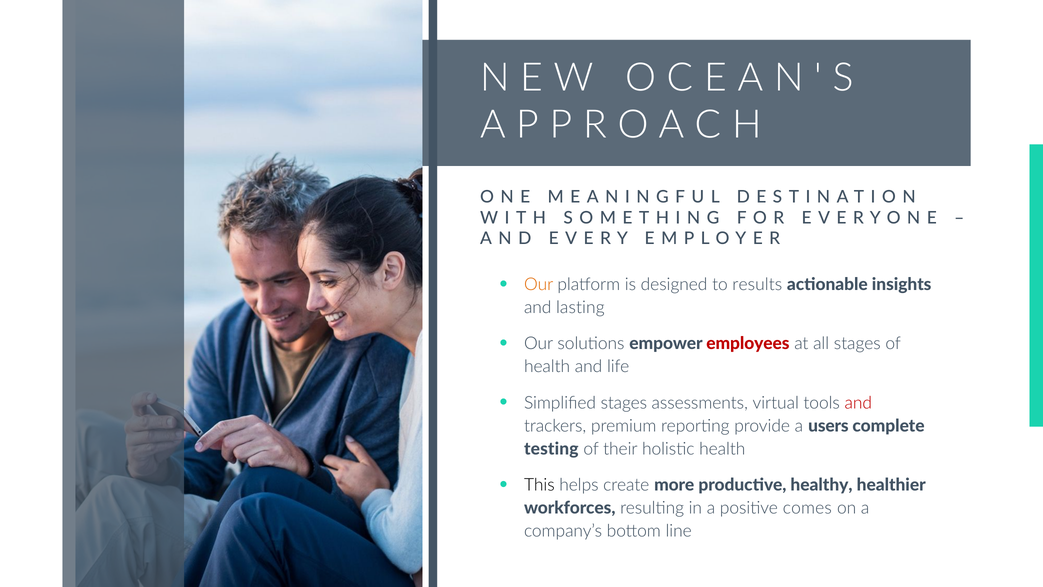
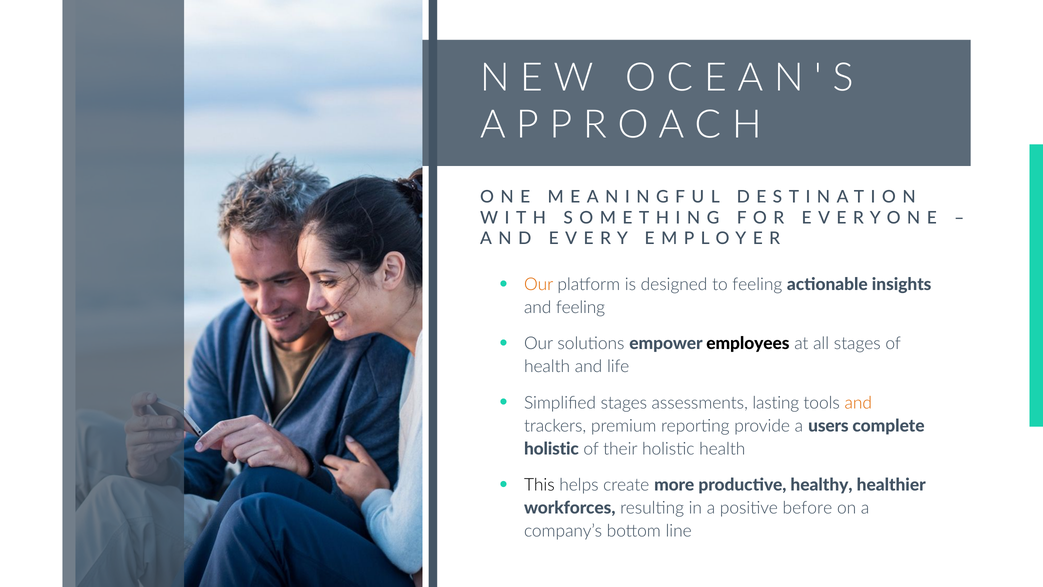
to results: results -> feeling (757, 284)
and lasting: lasting -> feeling (580, 307)
employees colour: red -> black (748, 343)
virtual: virtual -> lasting (776, 403)
and colour: red -> orange (858, 403)
testing: testing -> holistic (551, 449)
comes: comes -> before (807, 508)
